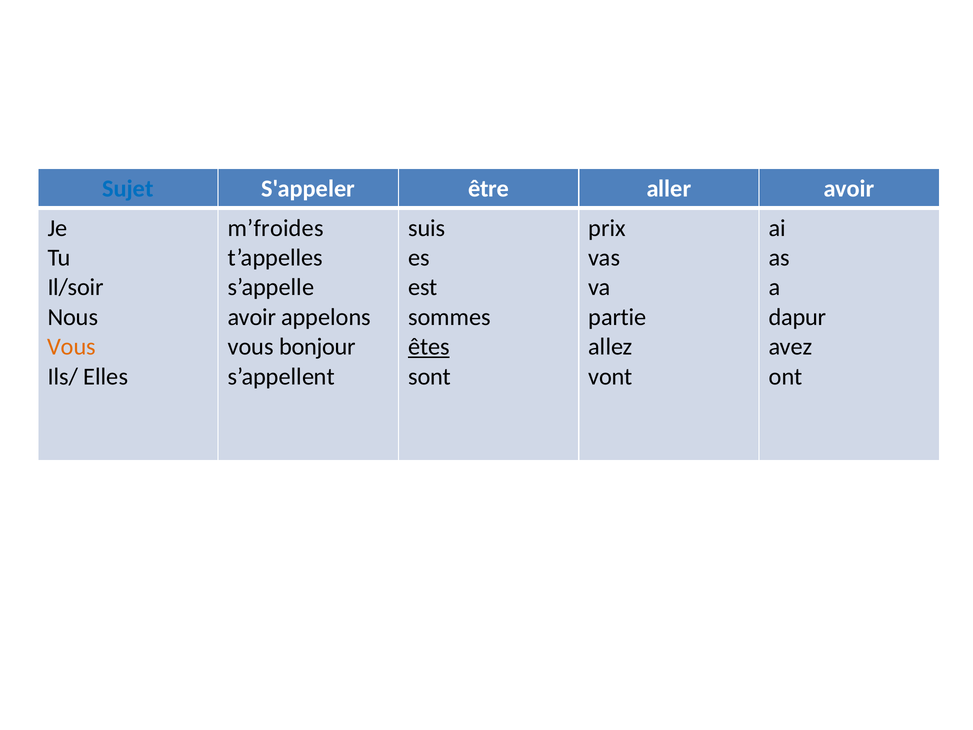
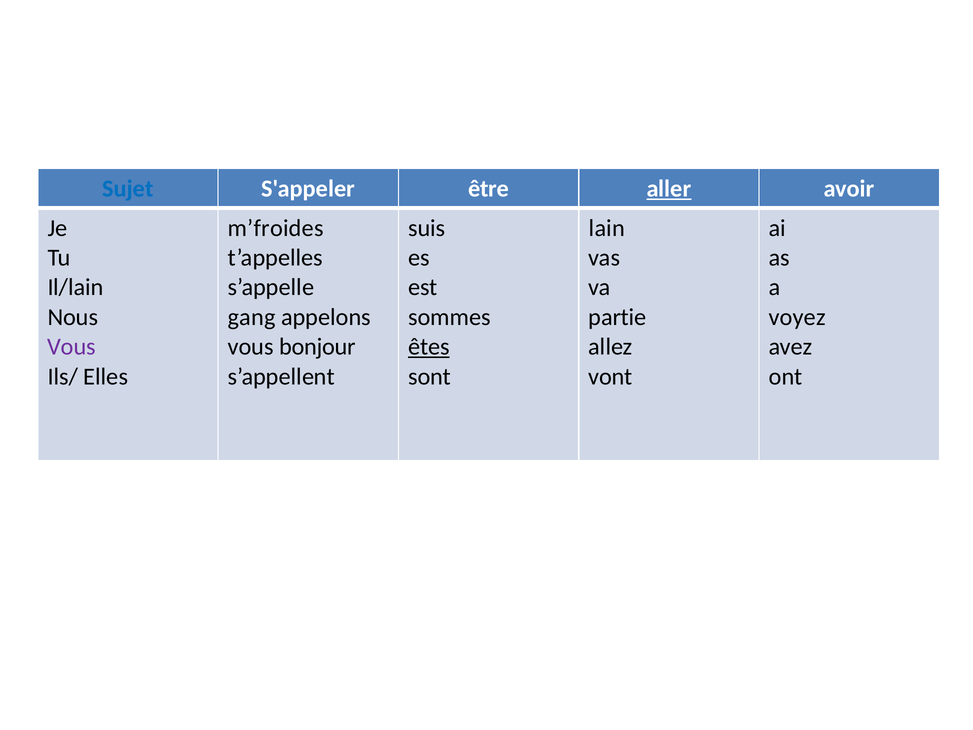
aller underline: none -> present (669, 189)
prix: prix -> lain (607, 228)
Il/soir: Il/soir -> Il/lain (75, 287)
avoir: avoir -> gang (252, 317)
dapur: dapur -> voyez (797, 317)
Vous colour: orange -> purple (71, 347)
